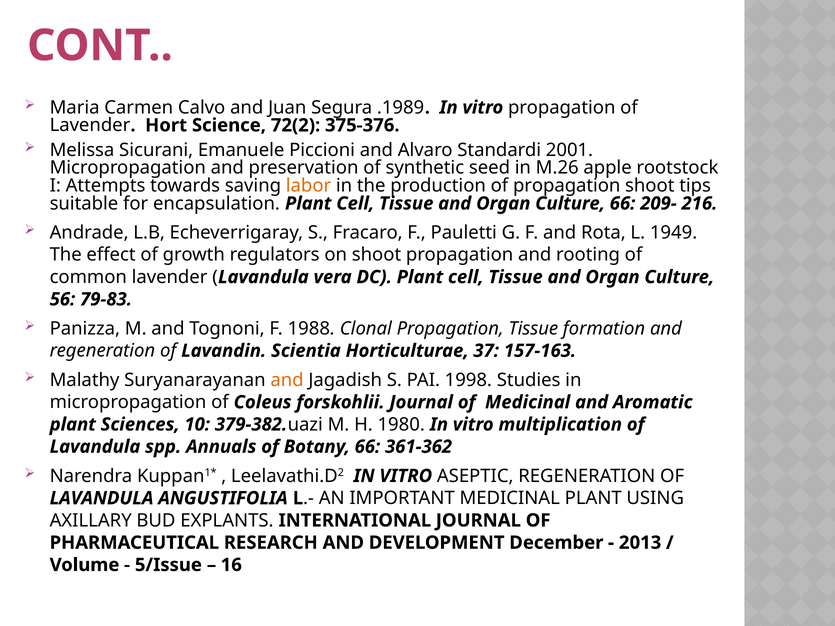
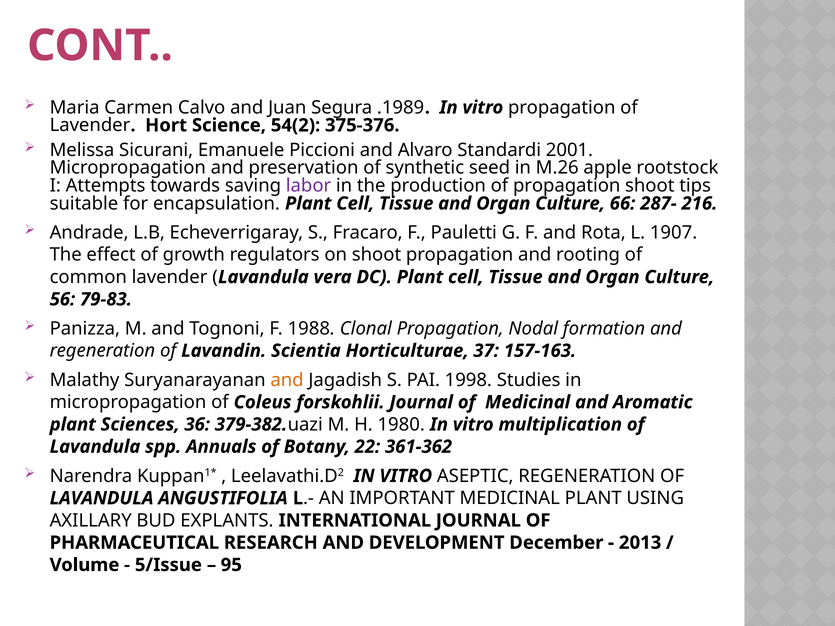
72(2: 72(2 -> 54(2 (296, 125)
labor colour: orange -> purple (309, 186)
209-: 209- -> 287- (659, 204)
1949: 1949 -> 1907 (674, 233)
Propagation Tissue: Tissue -> Nodal (533, 329)
10: 10 -> 36 (197, 425)
Botany 66: 66 -> 22 (367, 447)
16: 16 -> 95 (231, 565)
